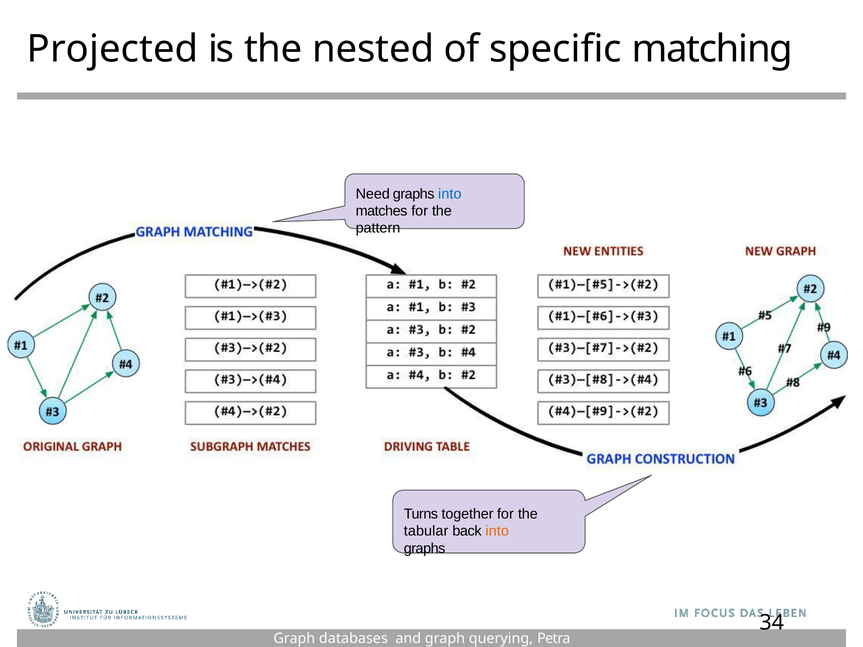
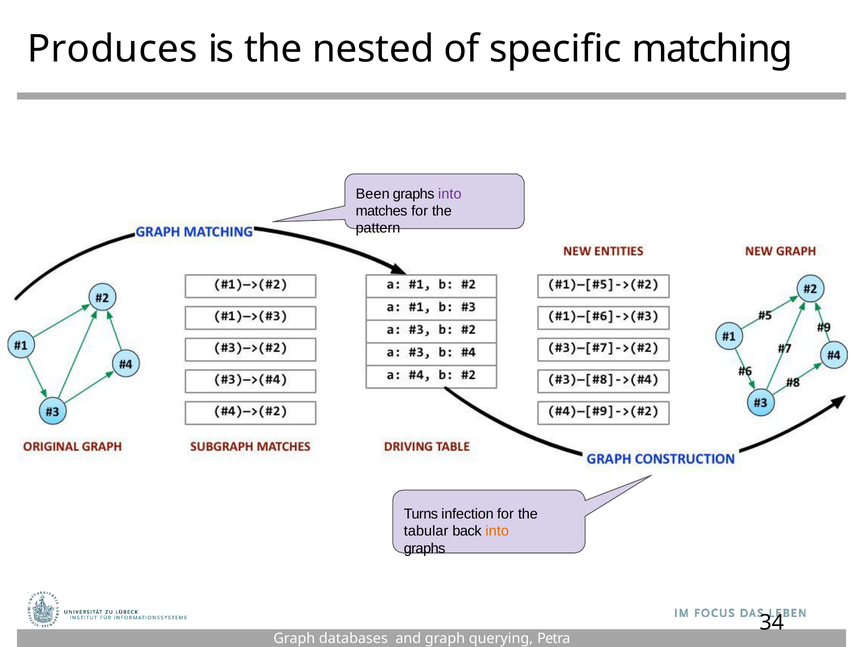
Projected: Projected -> Produces (112, 49)
Need: Need -> Been (373, 194)
into colour: blue -> purple (450, 194)
together: together -> infection (468, 514)
